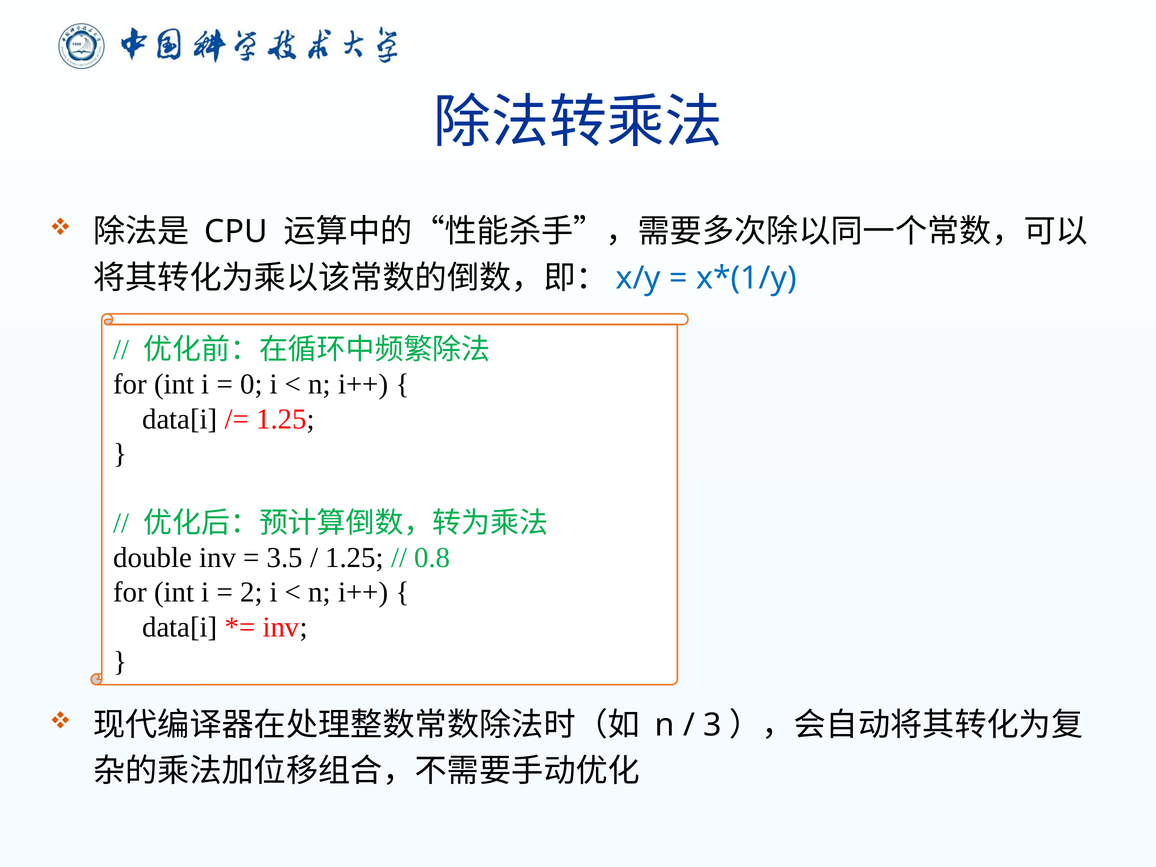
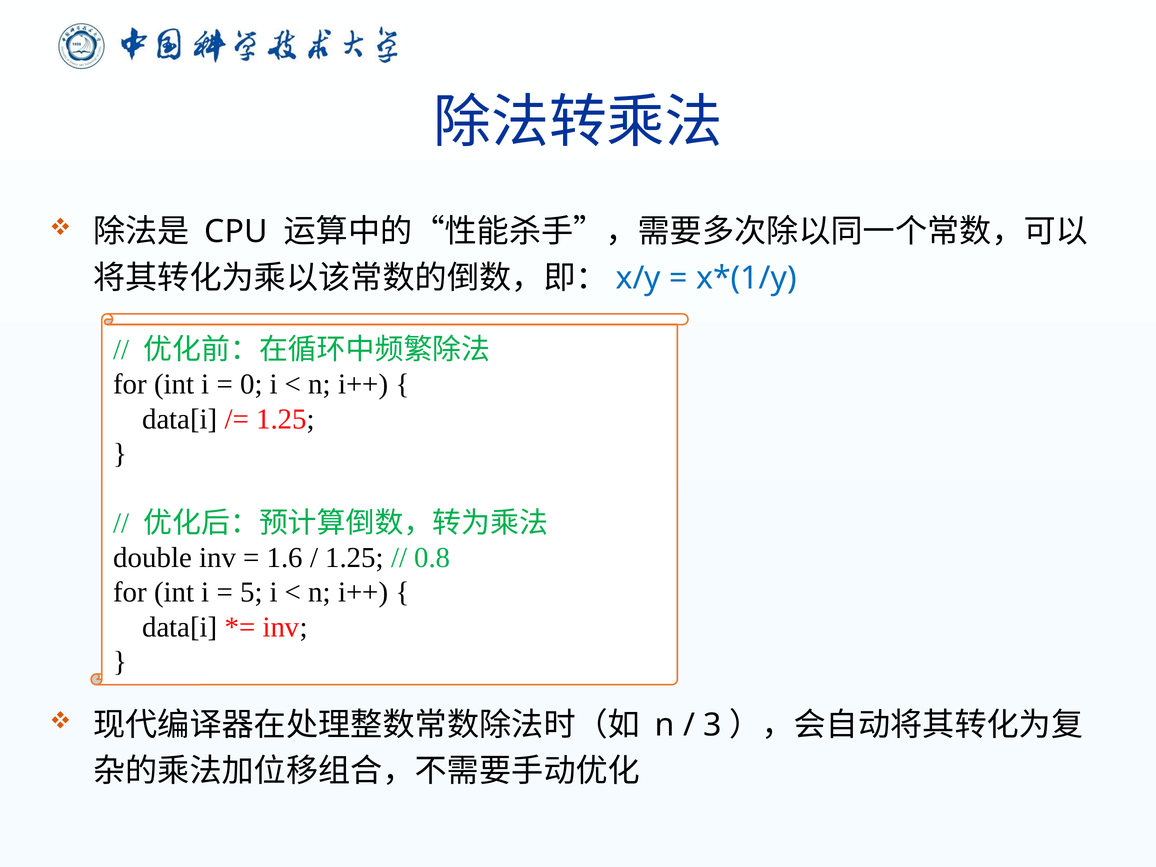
3.5: 3.5 -> 1.6 (285, 558)
2: 2 -> 5 (251, 592)
